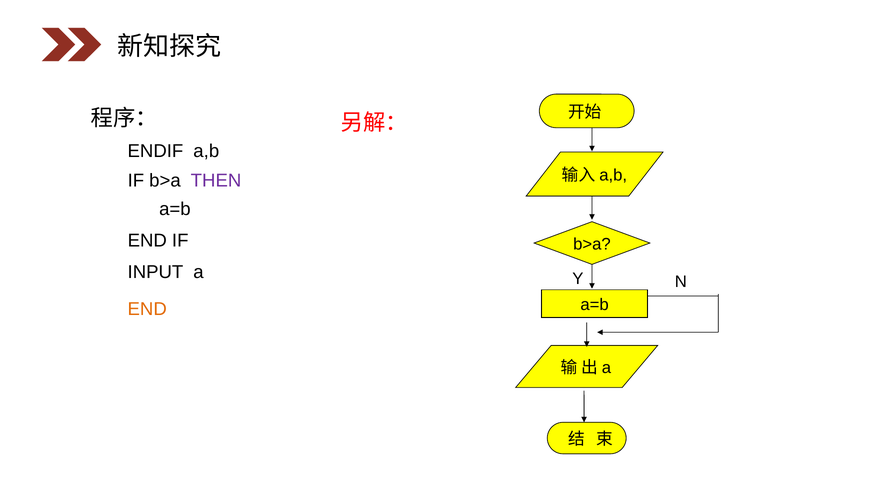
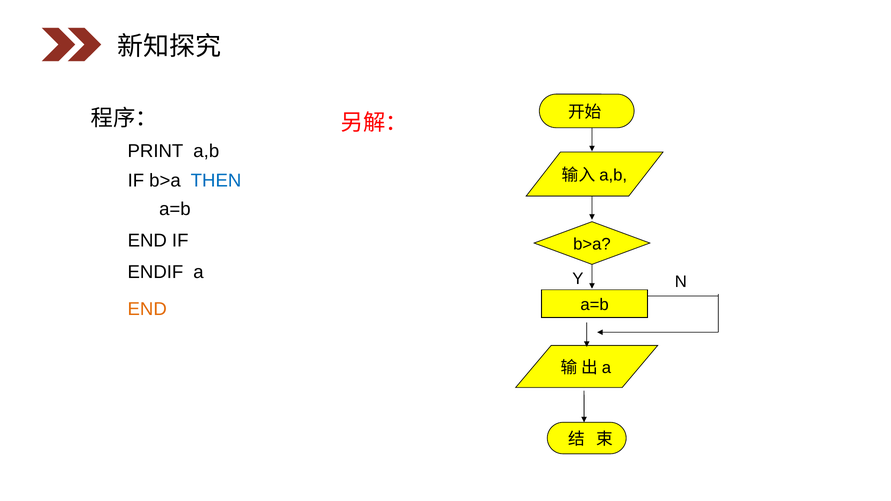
ENDIF: ENDIF -> PRINT (155, 151)
THEN colour: purple -> blue (216, 181)
INPUT: INPUT -> ENDIF (155, 272)
